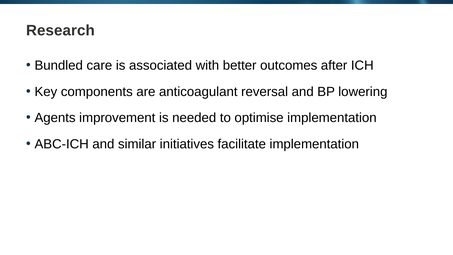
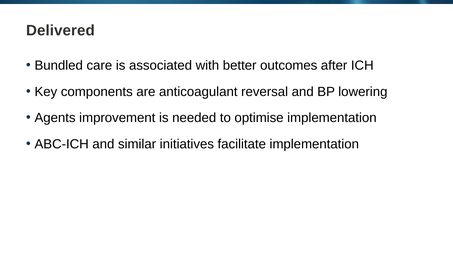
Research: Research -> Delivered (60, 30)
